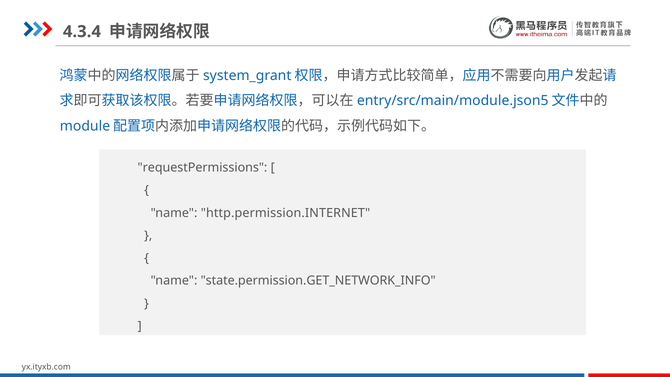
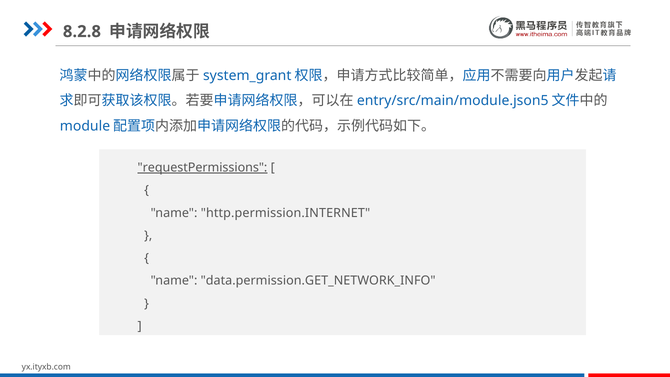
4.3.4: 4.3.4 -> 8.2.8 (82, 32)
requestPermissions underline: none -> present (202, 168)
state.permission.GET_NETWORK_INFO: state.permission.GET_NETWORK_INFO -> data.permission.GET_NETWORK_INFO (318, 281)
